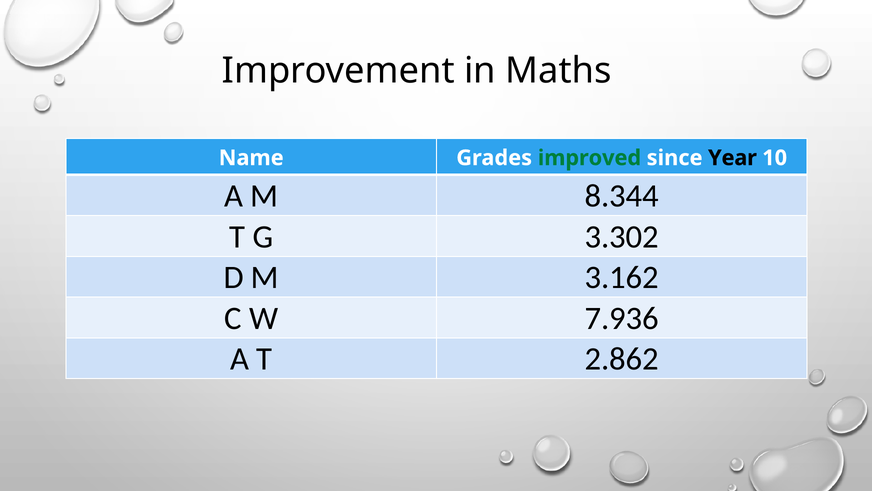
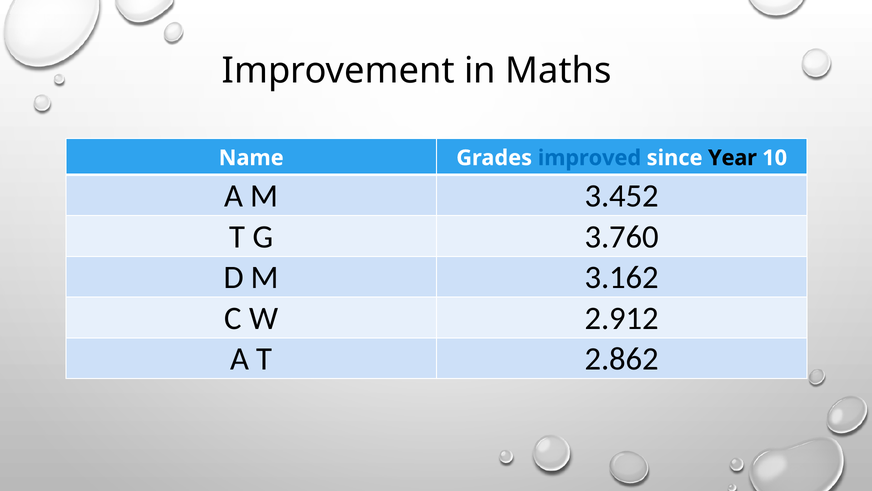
improved colour: green -> blue (589, 158)
8.344: 8.344 -> 3.452 (622, 196)
3.302: 3.302 -> 3.760 (622, 236)
7.936: 7.936 -> 2.912 (622, 318)
